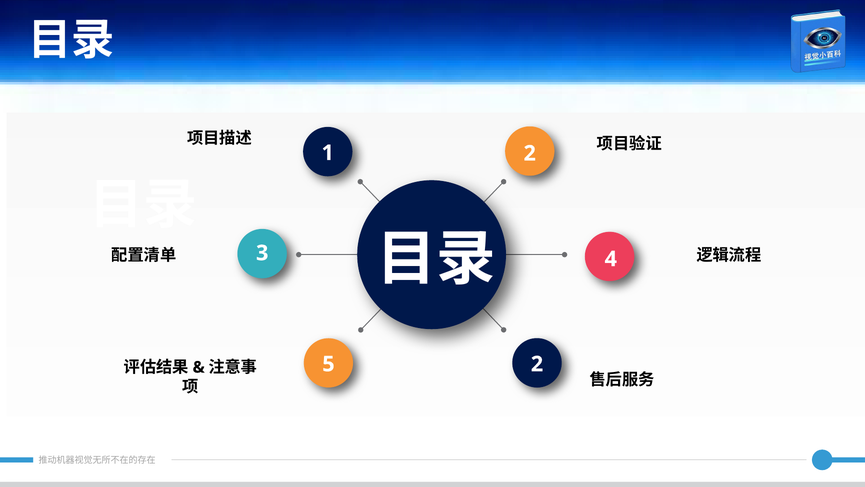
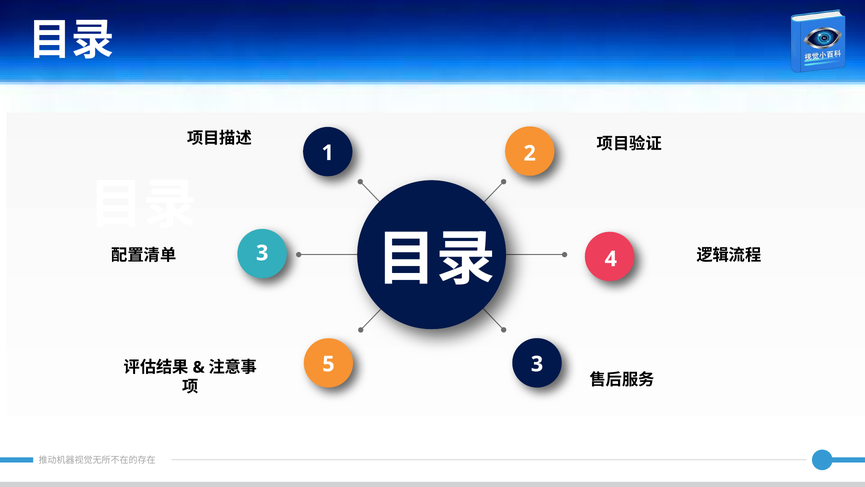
5 2: 2 -> 3 (537, 364)
